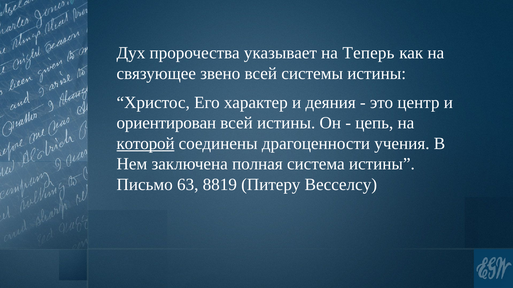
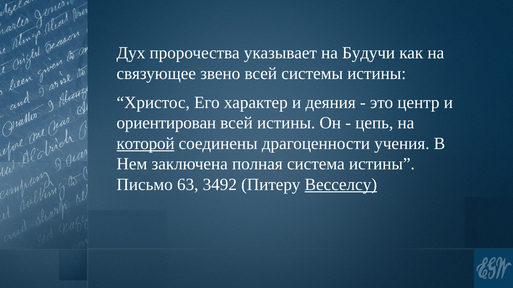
Теперь: Теперь -> Будучи (369, 53)
8819: 8819 -> 3492 (220, 185)
Весселсу underline: none -> present (341, 185)
